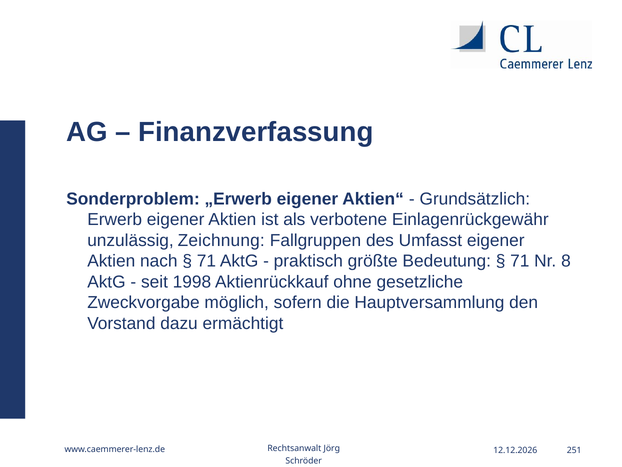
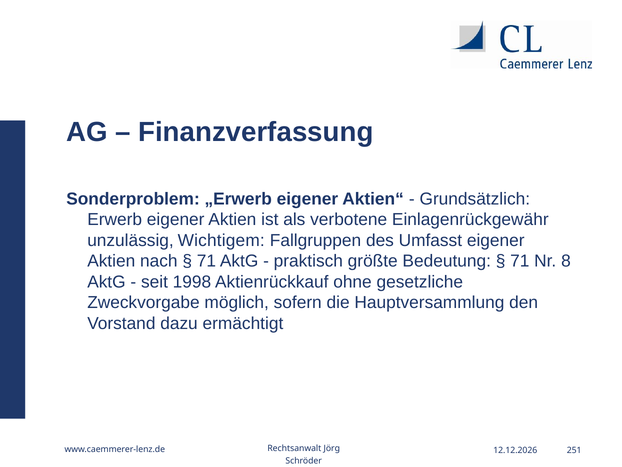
Zeichnung: Zeichnung -> Wichtigem (221, 240)
